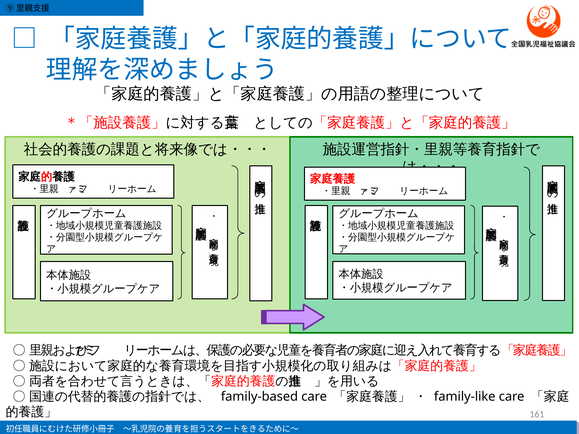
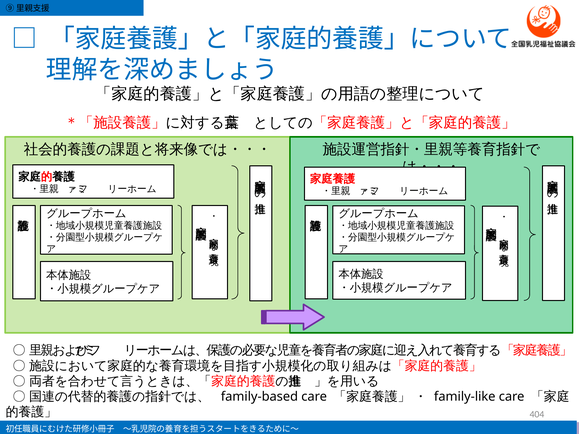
161: 161 -> 404 (537, 415)
